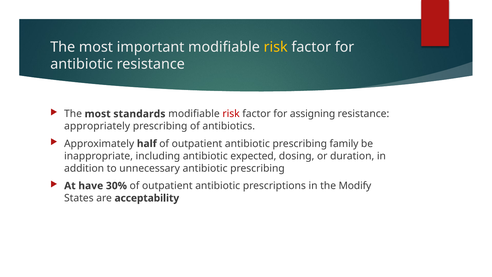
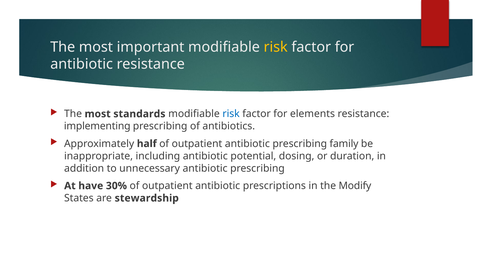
risk colour: red -> blue (231, 114)
assigning: assigning -> elements (312, 114)
appropriately: appropriately -> implementing (97, 126)
expected: expected -> potential (253, 156)
acceptability: acceptability -> stewardship (147, 198)
